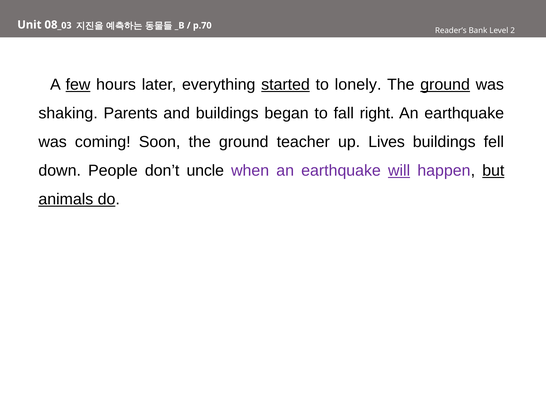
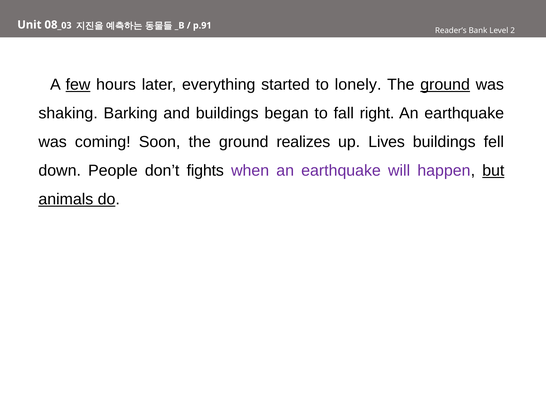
p.70: p.70 -> p.91 (202, 26)
started underline: present -> none (286, 85)
Parents: Parents -> Barking (131, 113)
teacher: teacher -> realizes (303, 142)
uncle: uncle -> fights (205, 171)
will underline: present -> none (399, 171)
